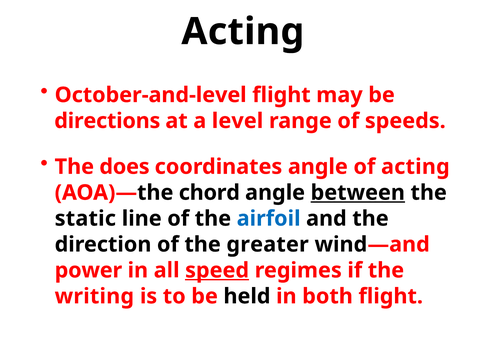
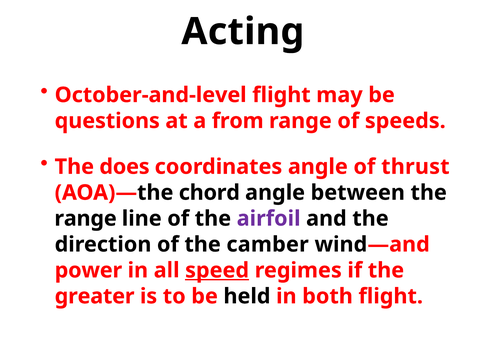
directions: directions -> questions (107, 121)
level: level -> from (238, 121)
of acting: acting -> thrust (415, 167)
between underline: present -> none (358, 193)
static: static -> range (86, 219)
airfoil colour: blue -> purple (269, 219)
greater: greater -> camber (268, 245)
writing: writing -> greater (95, 297)
